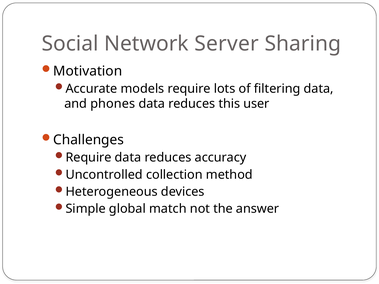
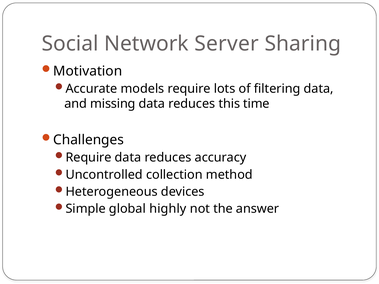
phones: phones -> missing (113, 104)
user: user -> time (256, 104)
match: match -> highly (168, 209)
